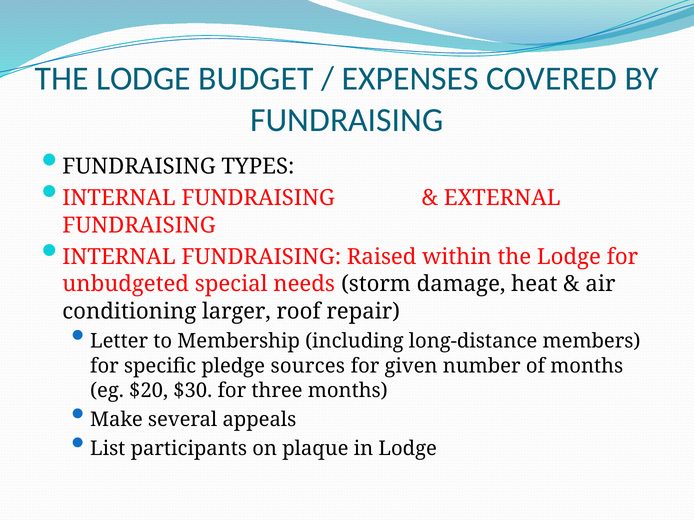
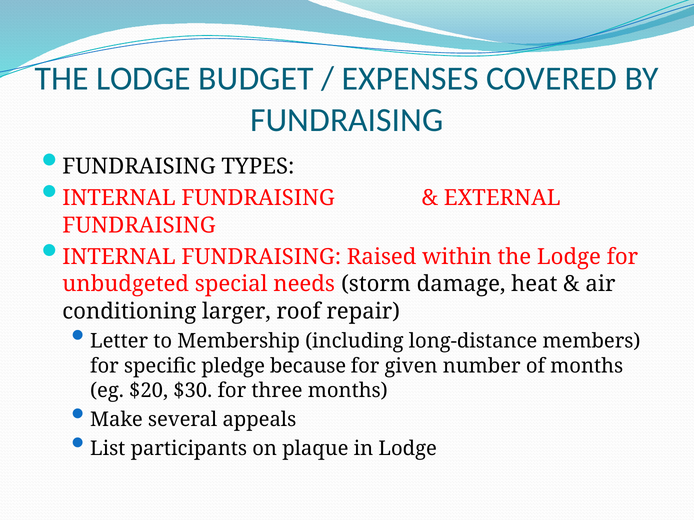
sources: sources -> because (308, 366)
